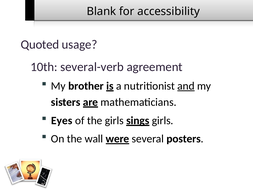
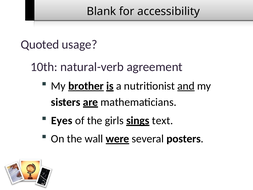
several-verb: several-verb -> natural-verb (92, 67)
brother underline: none -> present (86, 86)
girls: girls -> text (163, 120)
